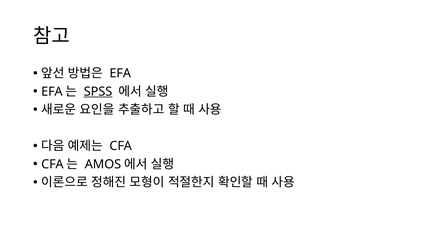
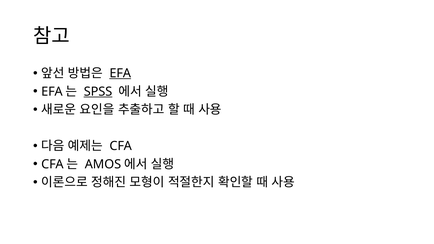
EFA underline: none -> present (120, 73)
